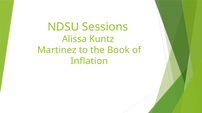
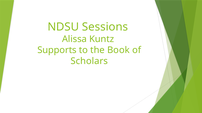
Martinez: Martinez -> Supports (57, 50)
Inflation: Inflation -> Scholars (89, 61)
